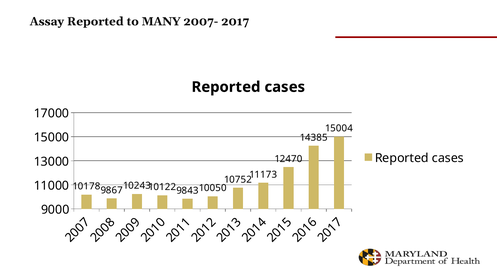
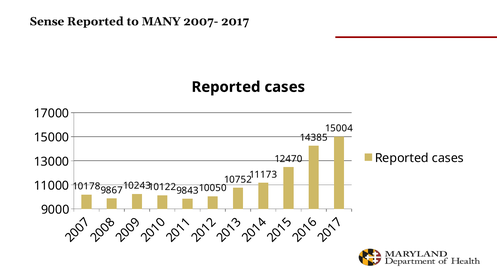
Assay: Assay -> Sense (47, 21)
